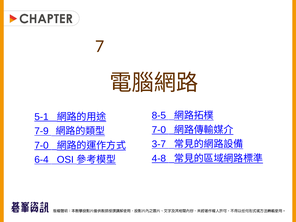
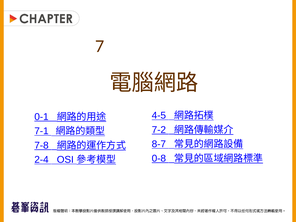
8-5: 8-5 -> 4-5 (159, 115)
5-1: 5-1 -> 0-1 (41, 117)
7-0: 7-0 -> 7-2 (159, 130)
7-9: 7-9 -> 7-1 (41, 131)
3-7: 3-7 -> 8-7 (159, 144)
7-0: 7-0 -> 7-8 (41, 145)
4-8: 4-8 -> 0-8 (159, 158)
6-4: 6-4 -> 2-4 (41, 160)
